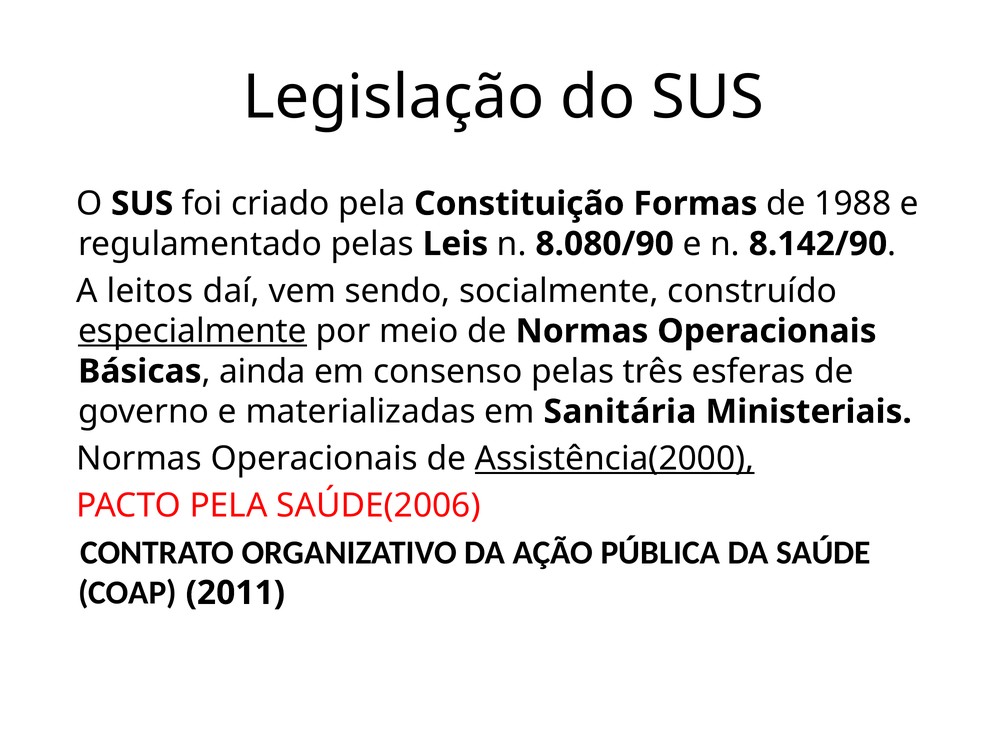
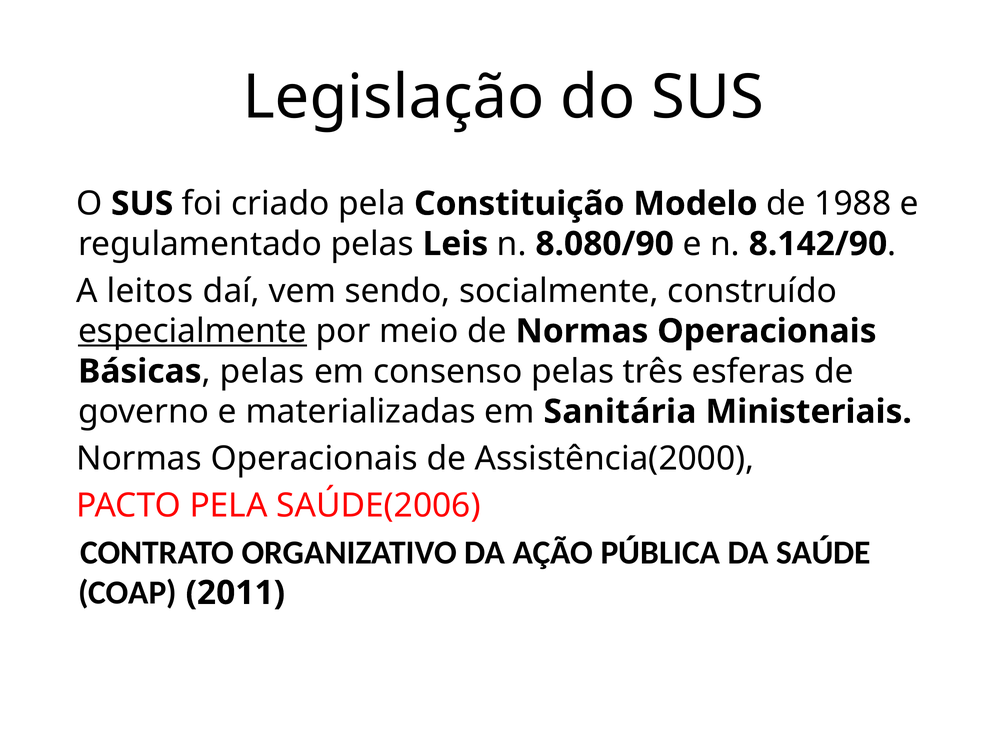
Formas: Formas -> Modelo (695, 204)
ainda: ainda -> pelas (262, 372)
Assistência(2000 underline: present -> none (615, 459)
